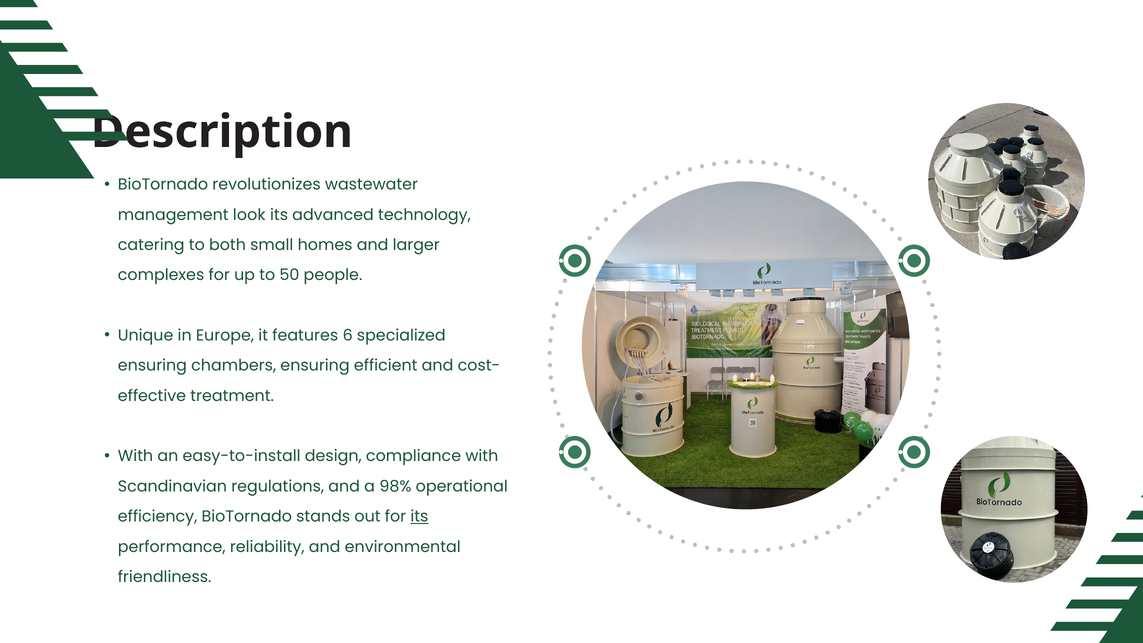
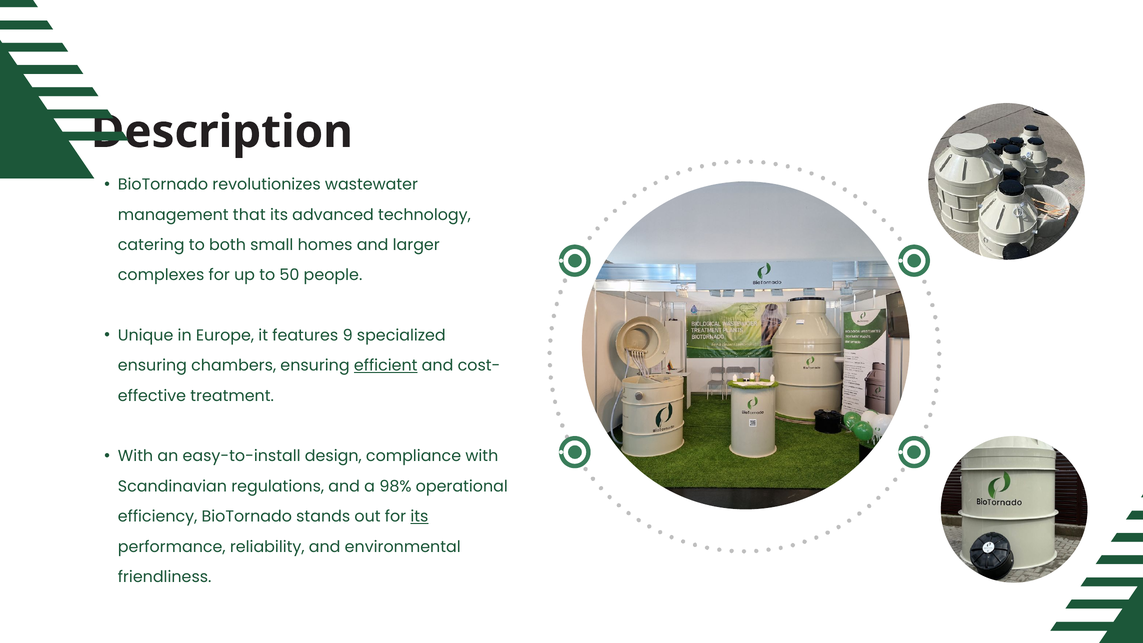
look: look -> that (249, 215)
6: 6 -> 9 (348, 336)
efficient underline: none -> present (386, 366)
